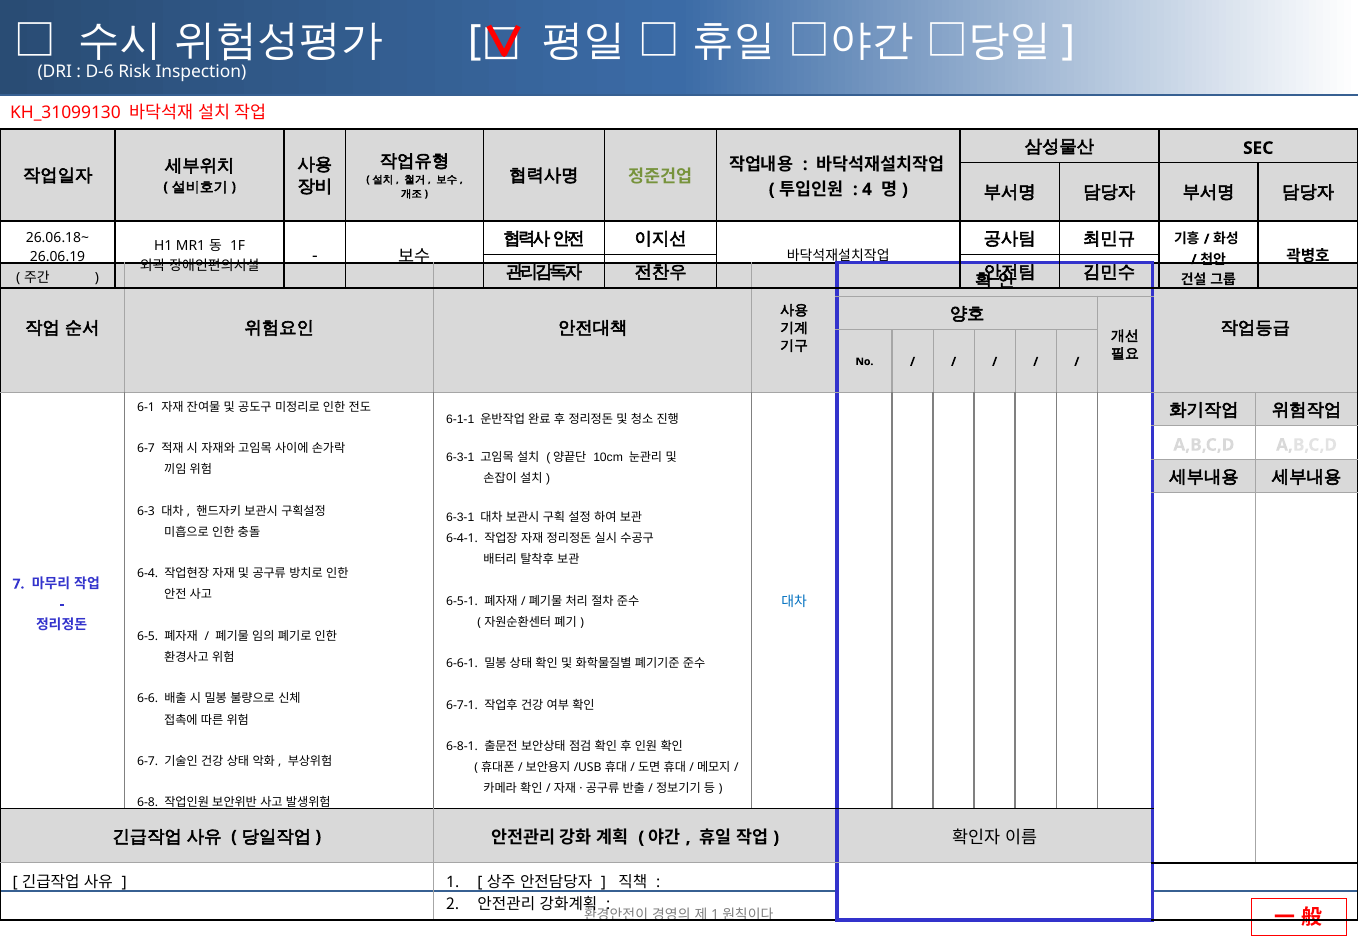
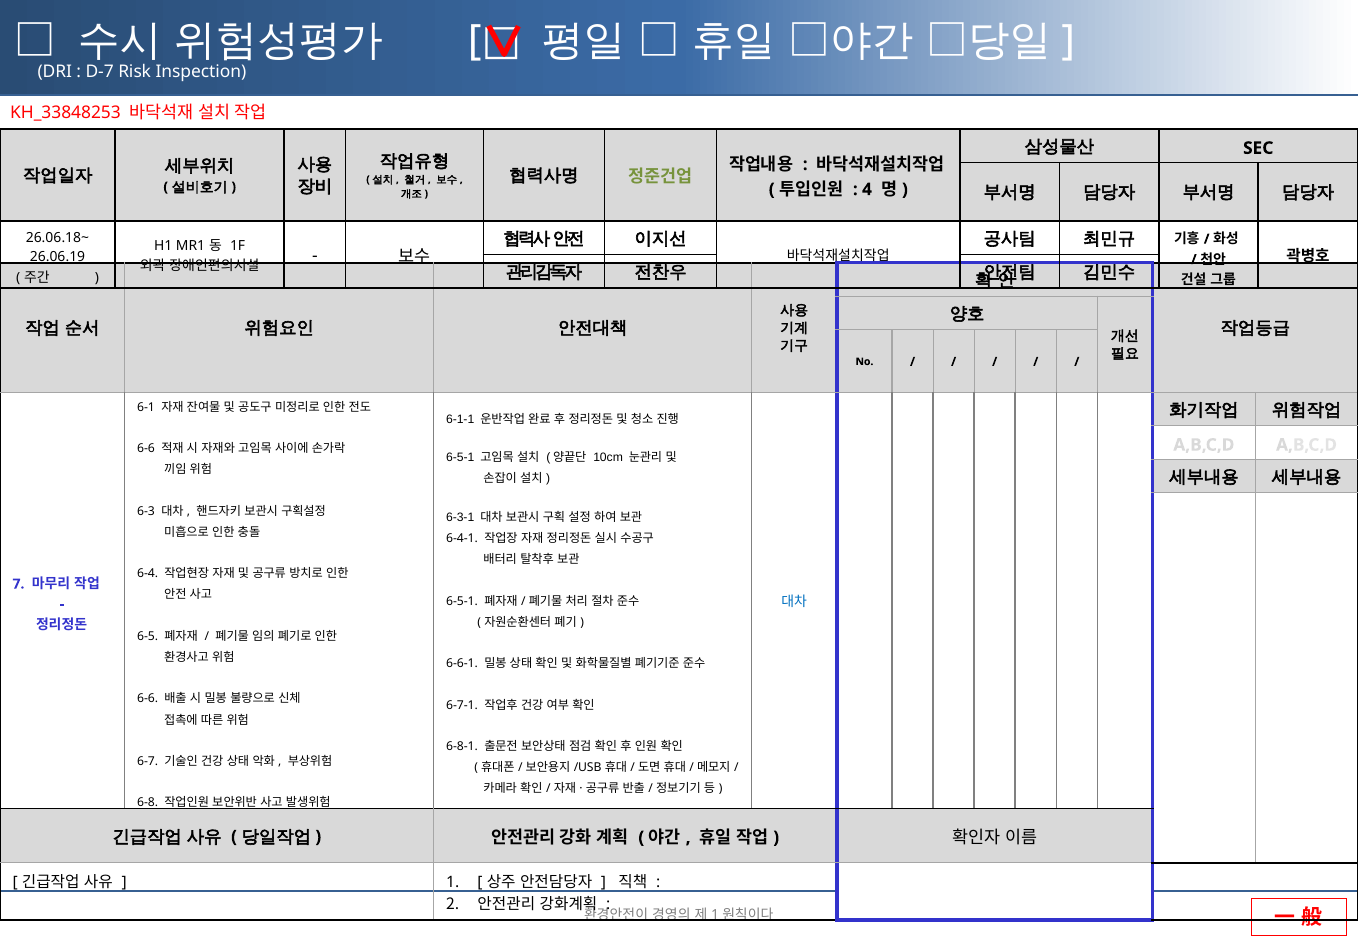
D-6: D-6 -> D-7 (100, 72)
KH_31099130: KH_31099130 -> KH_33848253 (66, 113)
6-7: 6-7 -> 6-6 (146, 449)
6-3-1: 6-3-1 -> 6-5-1 (460, 458)
